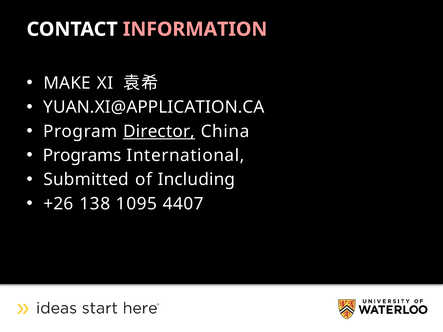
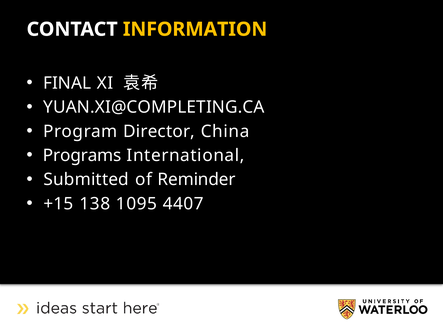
INFORMATION colour: pink -> yellow (195, 29)
MAKE: MAKE -> FINAL (67, 83)
YUAN.XI@APPLICATION.CA: YUAN.XI@APPLICATION.CA -> YUAN.XI@COMPLETING.CA (154, 107)
Director underline: present -> none (159, 131)
Including: Including -> Reminder (197, 180)
+26: +26 -> +15 (58, 204)
